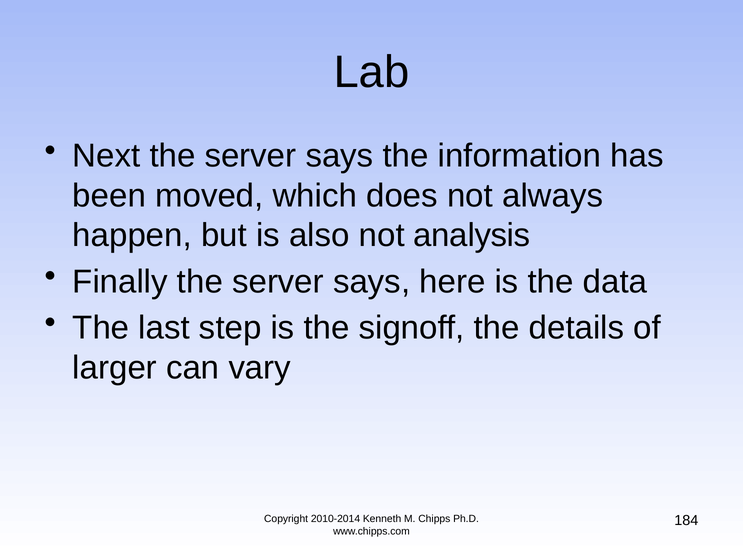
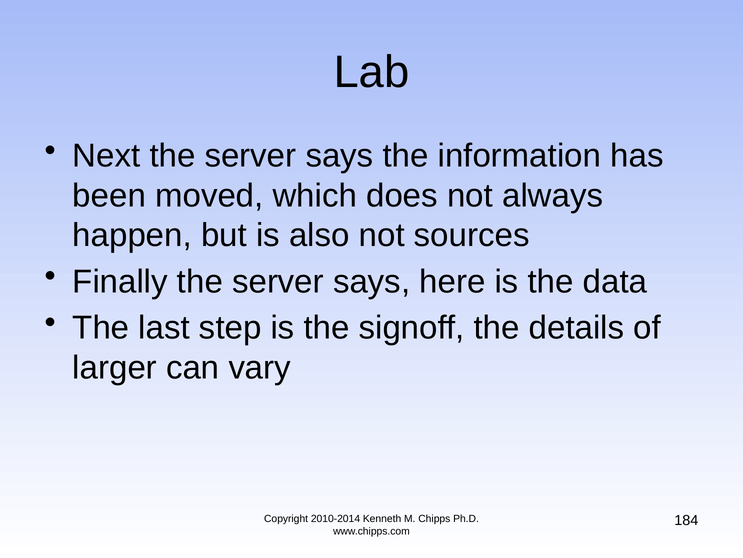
analysis: analysis -> sources (472, 235)
